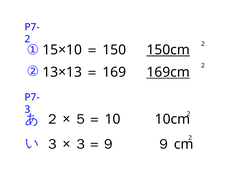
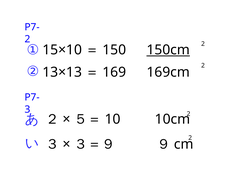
169cm underline: present -> none (168, 72)
